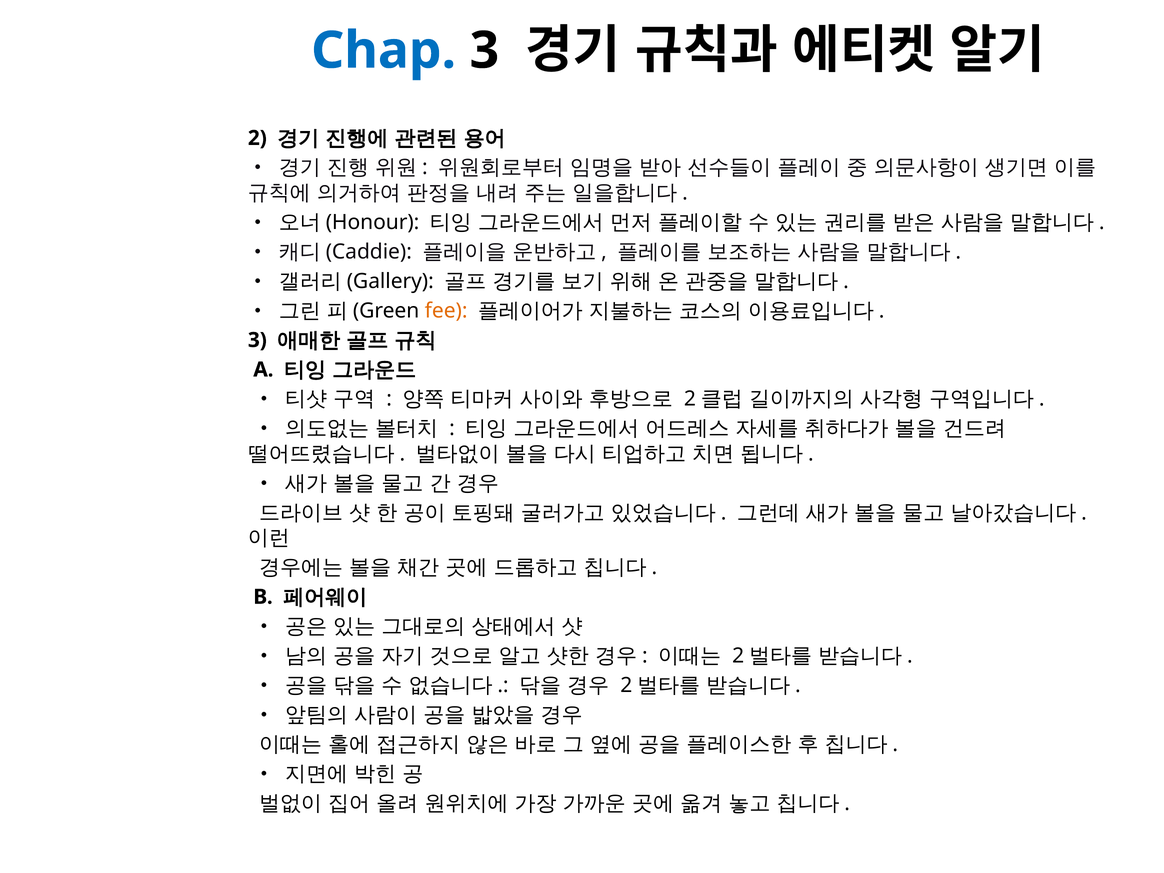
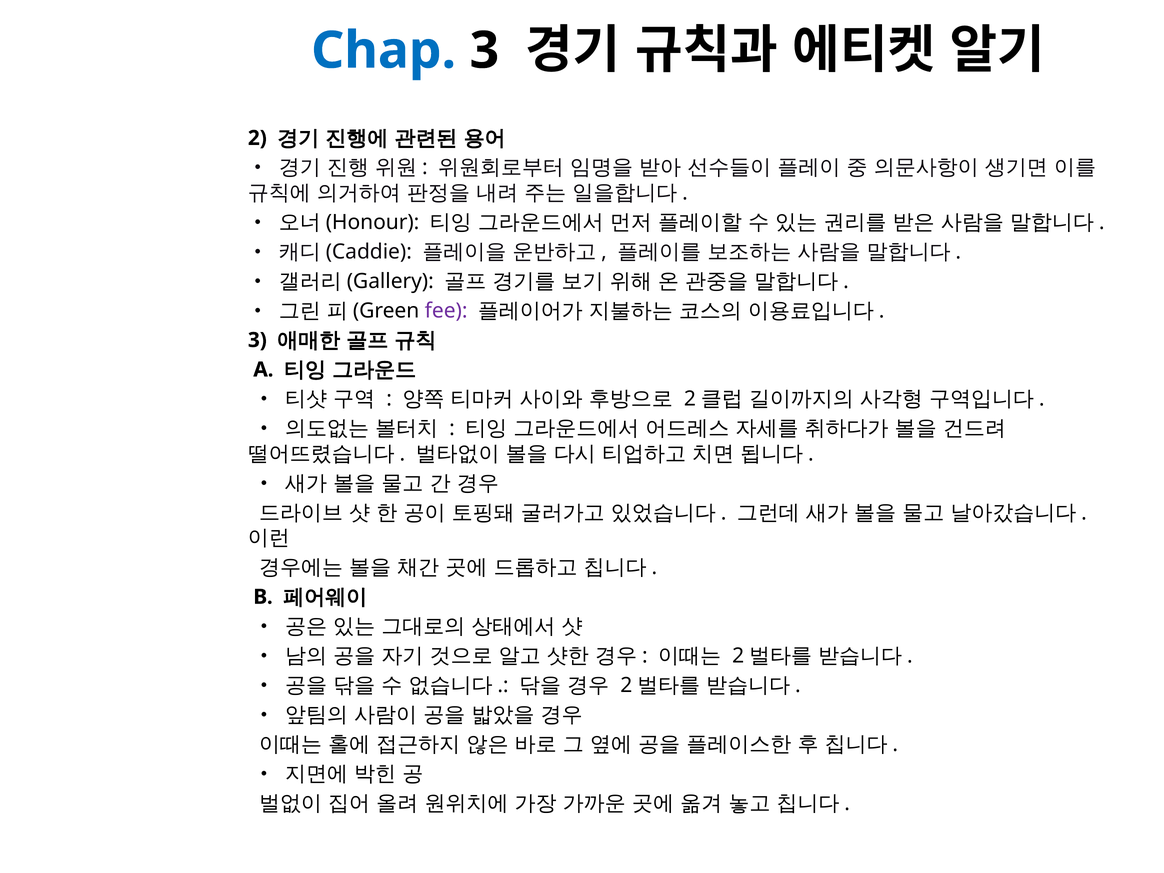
fee colour: orange -> purple (446, 311)
